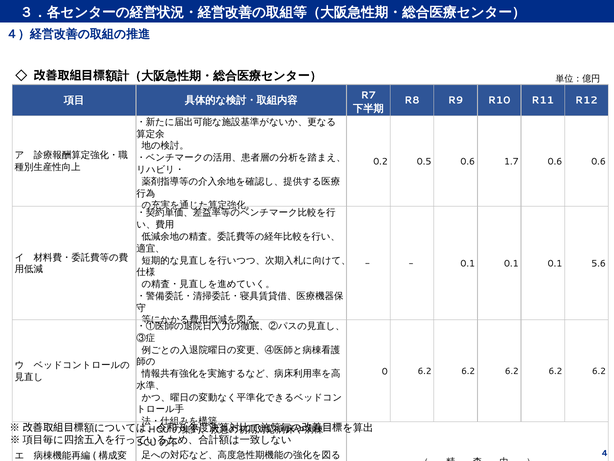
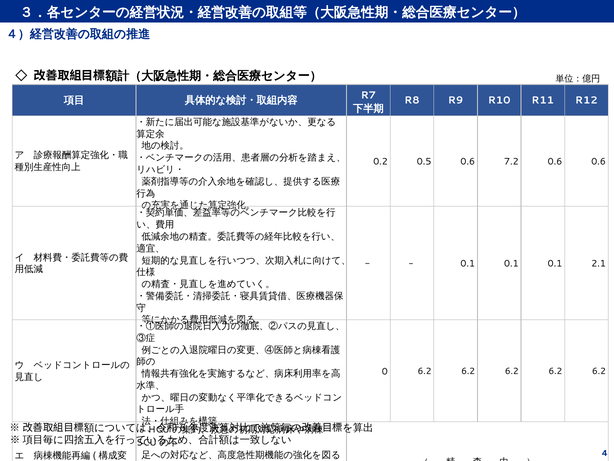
1.7: 1.7 -> 7.2 (511, 162)
5.6: 5.6 -> 2.1 (599, 264)
